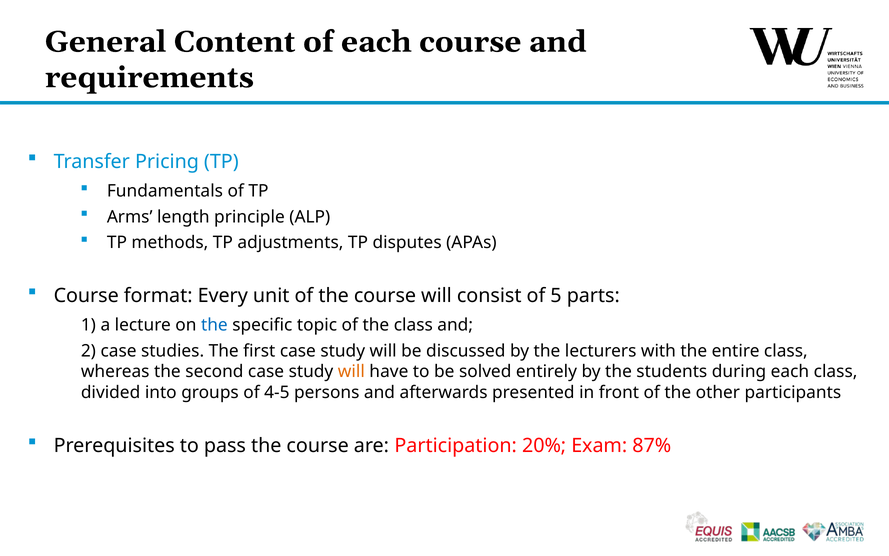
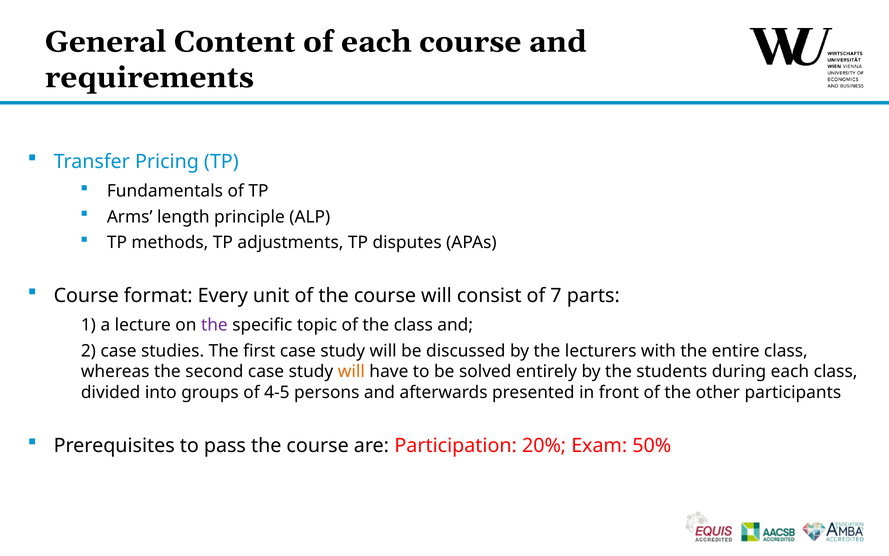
5: 5 -> 7 (556, 296)
the colour: blue -> purple (214, 325)
87%: 87% -> 50% (652, 445)
